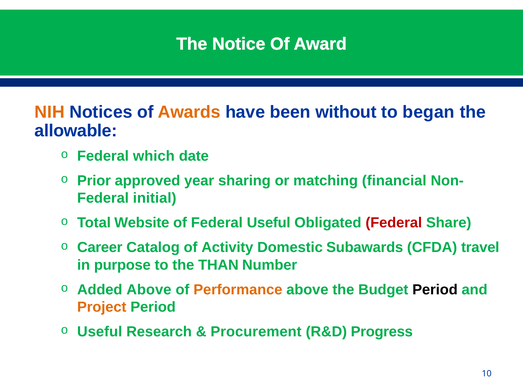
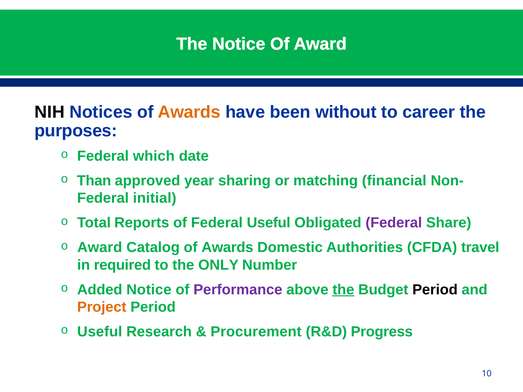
NIH colour: orange -> black (50, 112)
began: began -> career (429, 112)
allowable: allowable -> purposes (76, 131)
Prior: Prior -> Than (94, 181)
Website: Website -> Reports (142, 223)
Federal colour: red -> purple (394, 223)
Career: Career -> Award (100, 248)
Catalog of Activity: Activity -> Awards (227, 248)
Subawards: Subawards -> Authorities (365, 248)
purpose: purpose -> required (122, 265)
THAN: THAN -> ONLY (218, 265)
Added Above: Above -> Notice (149, 290)
Performance colour: orange -> purple (238, 290)
the underline: none -> present (343, 290)
